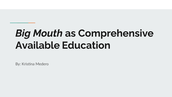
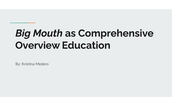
Available: Available -> Overview (38, 45)
